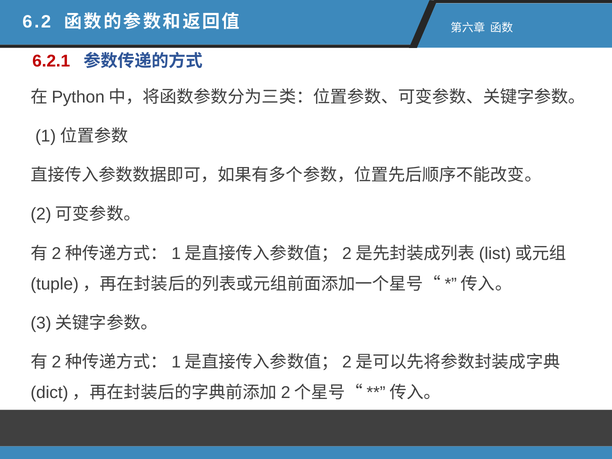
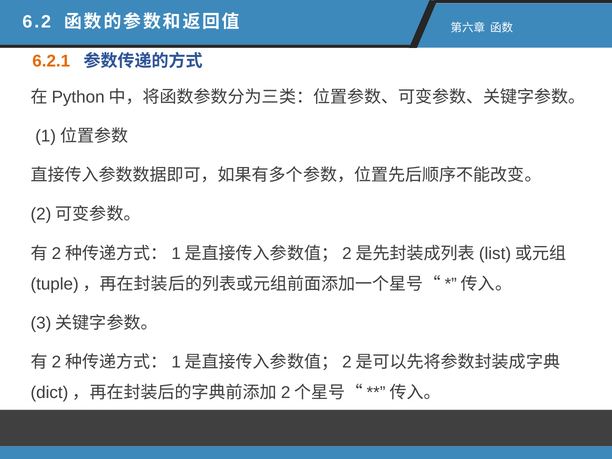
6.2.1 colour: red -> orange (51, 61)
